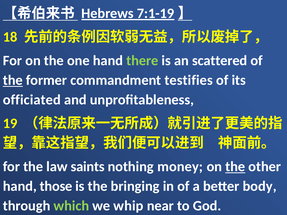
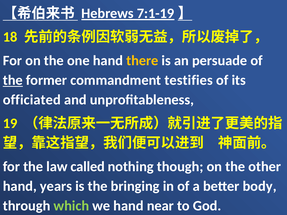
there colour: light green -> yellow (142, 61)
scattered: scattered -> persuade (220, 61)
saints: saints -> called (88, 167)
money: money -> though (180, 167)
the underline: present -> none (235, 167)
those: those -> years (56, 186)
we whip: whip -> hand (128, 206)
